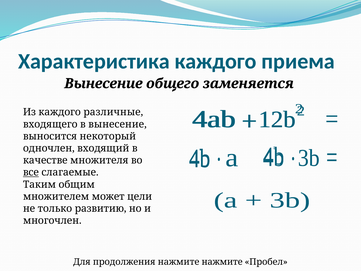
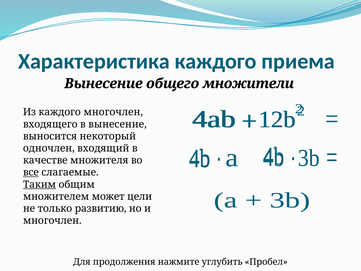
заменяется: заменяется -> множители (248, 83)
каждого различные: различные -> многочлен (113, 112)
Таким underline: none -> present (39, 184)
нажмите нажмите: нажмите -> углубить (222, 262)
